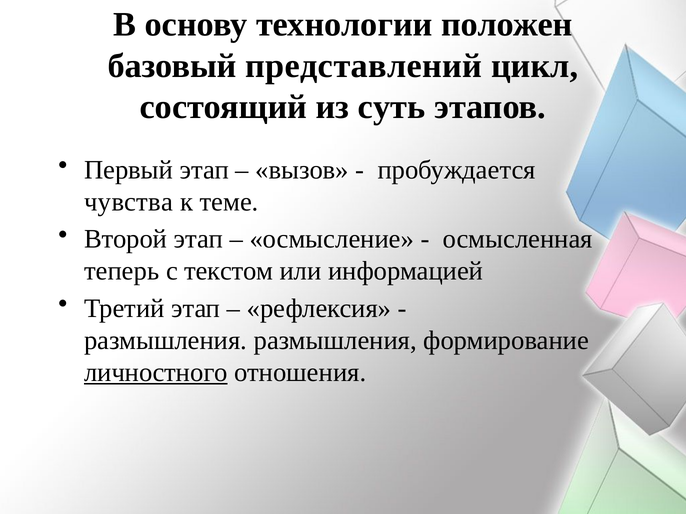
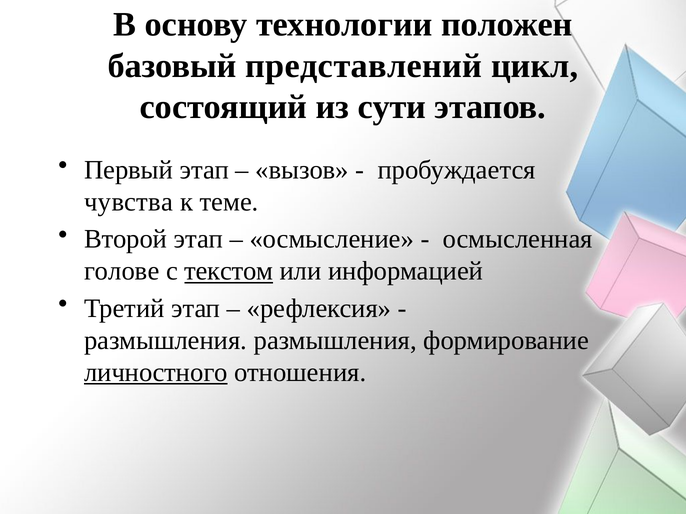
суть: суть -> сути (392, 107)
теперь: теперь -> голове (122, 271)
текстом underline: none -> present (229, 271)
